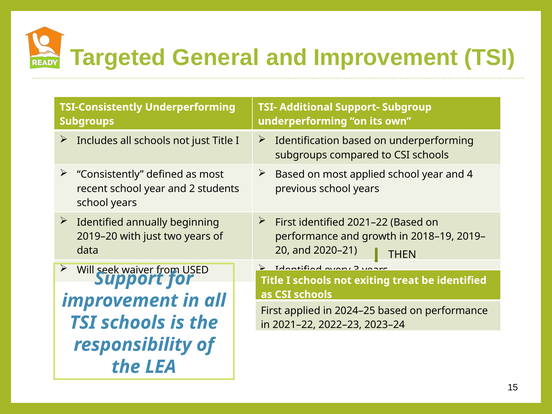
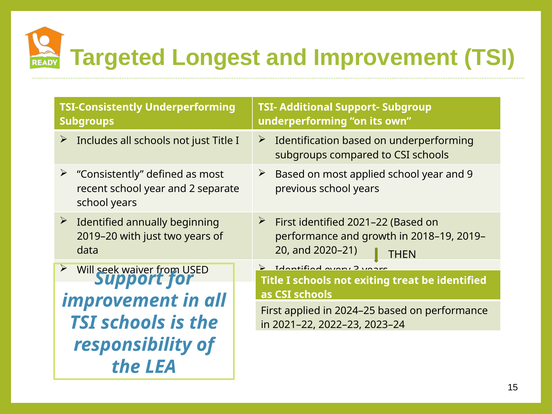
General: General -> Longest (216, 58)
4: 4 -> 9 (470, 175)
students: students -> separate (218, 189)
